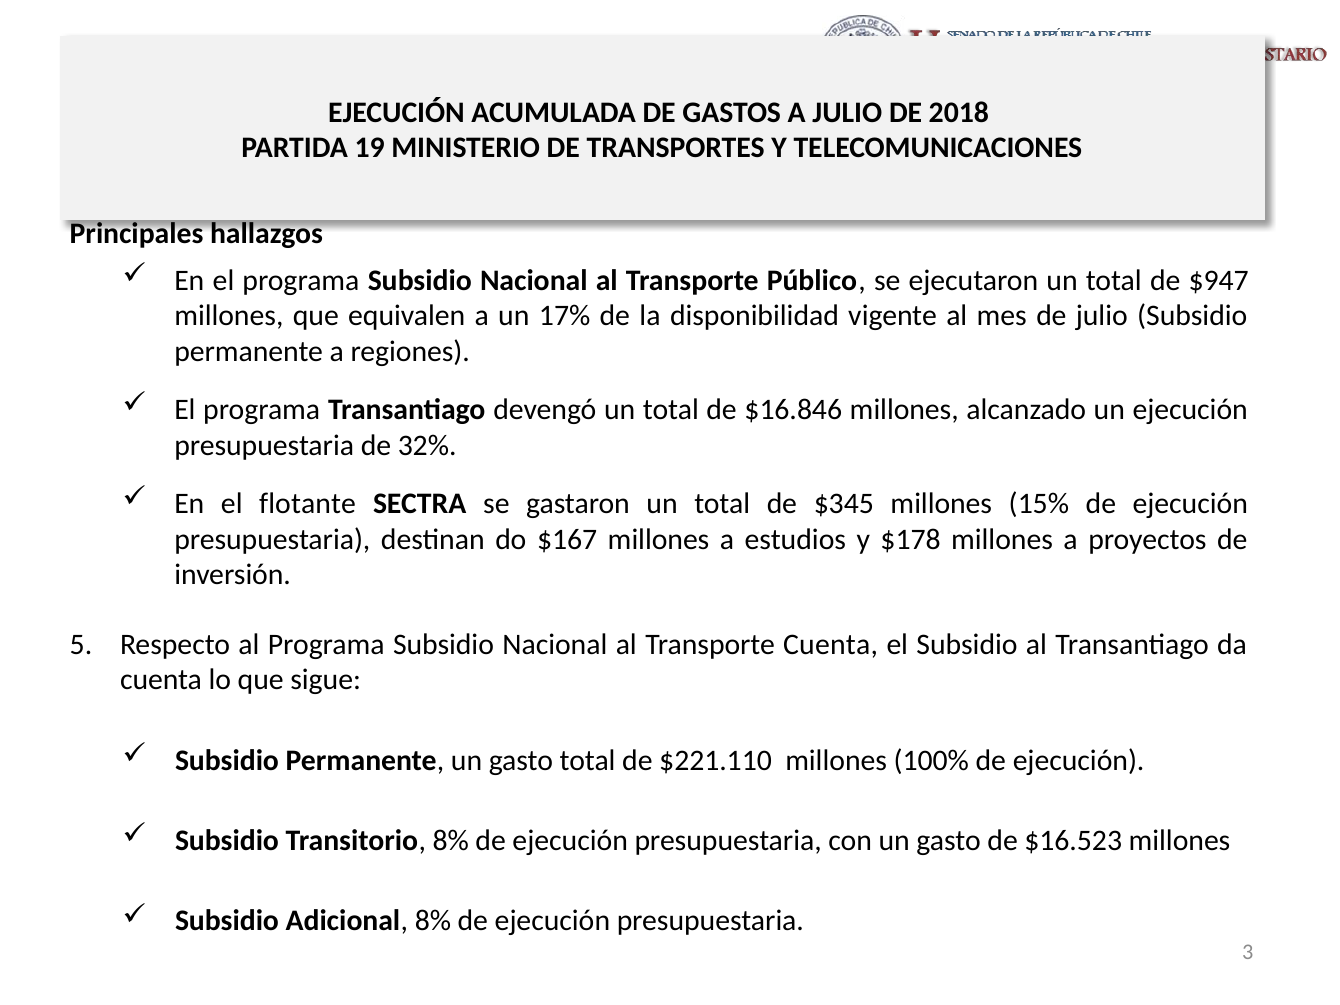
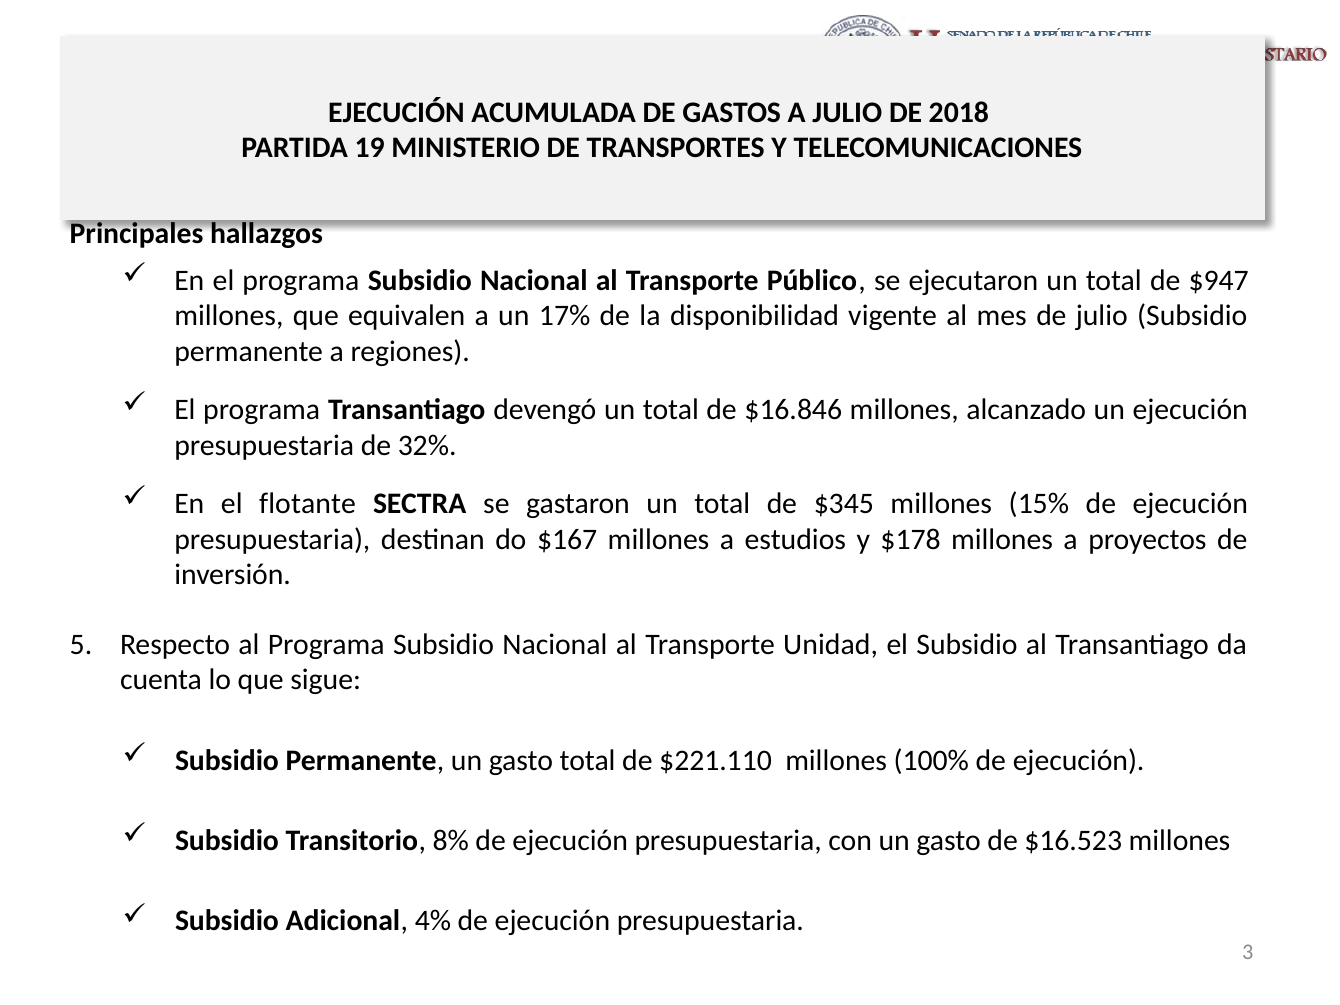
Transporte Cuenta: Cuenta -> Unidad (831, 644)
Adicional 8%: 8% -> 4% (433, 921)
